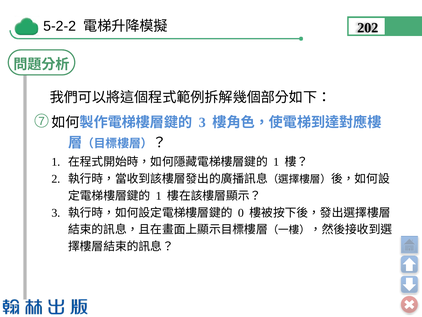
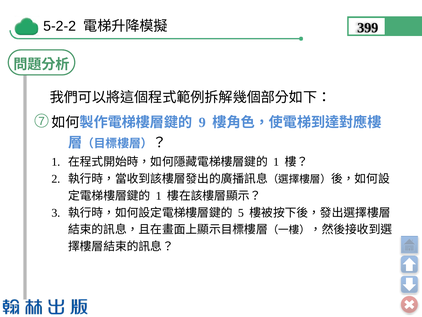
202: 202 -> 399 (368, 28)
3: 3 -> 9 (202, 122)
0: 0 -> 5 (241, 212)
